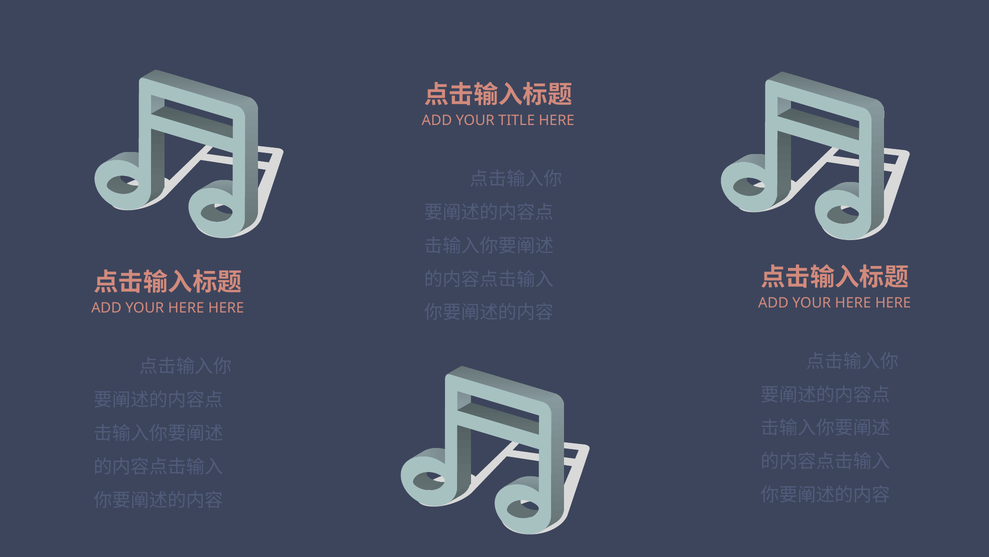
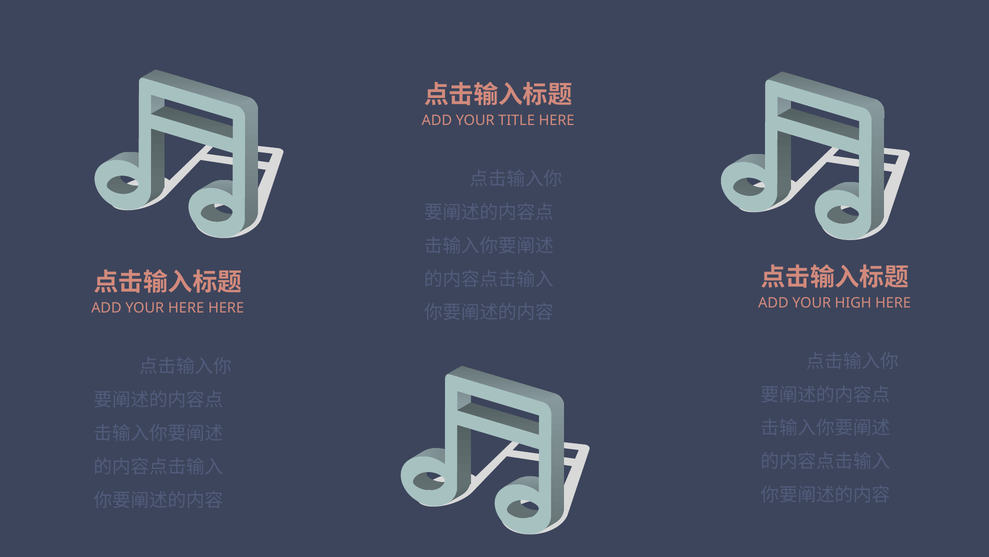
HERE: HERE -> HIGH (853, 303)
